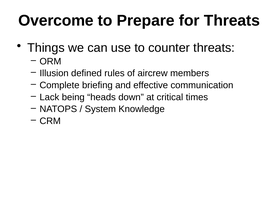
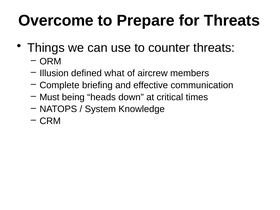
rules: rules -> what (114, 73)
Lack: Lack -> Must (49, 97)
